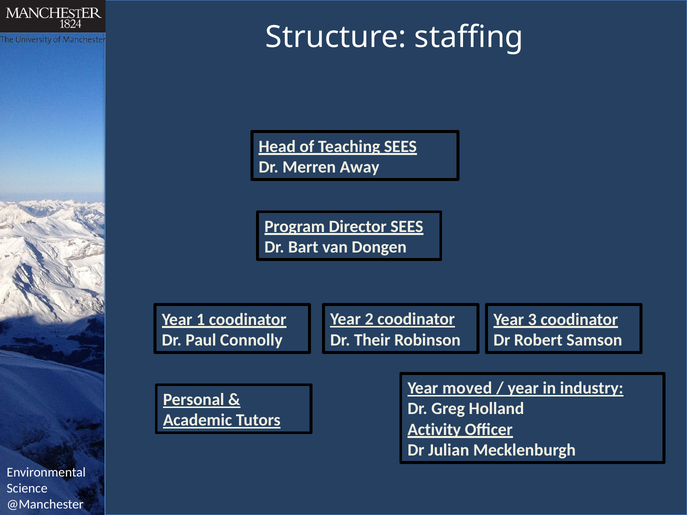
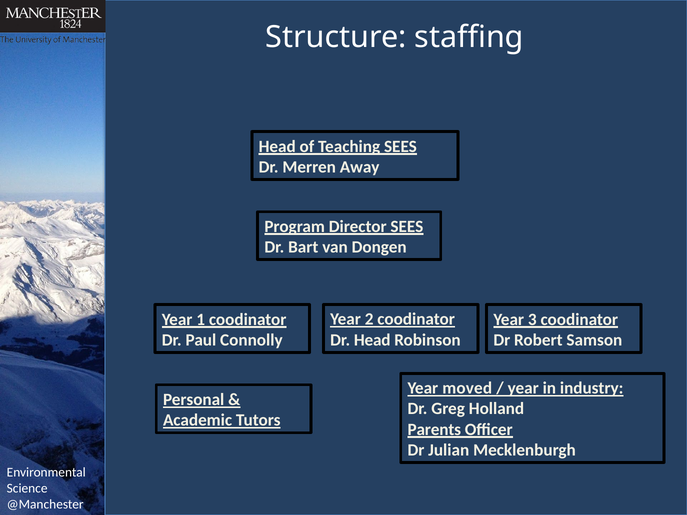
Dr Their: Their -> Head (372, 340)
Activity: Activity -> Parents (434, 430)
